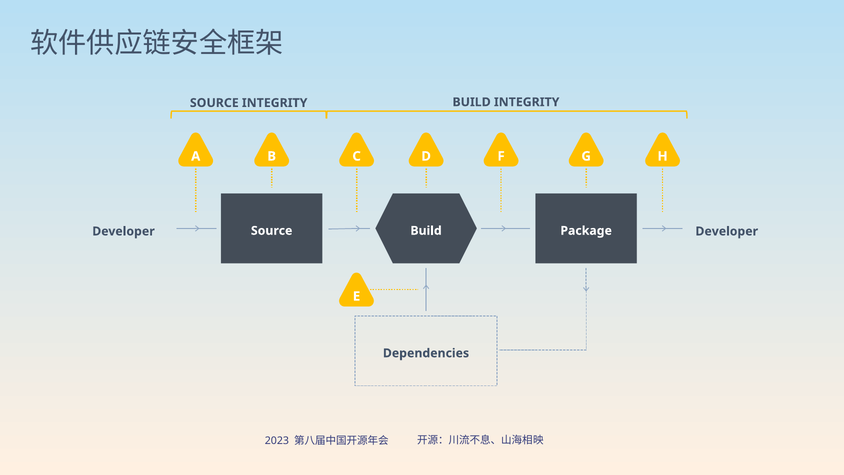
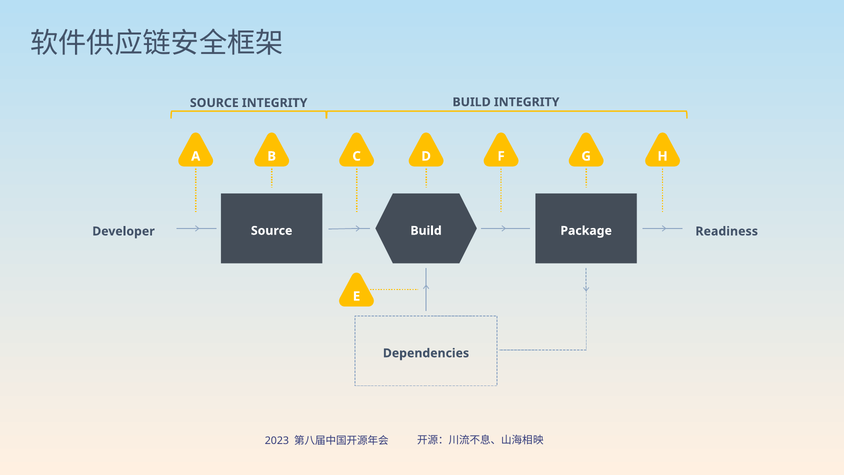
Developer Developer: Developer -> Readiness (727, 231)
